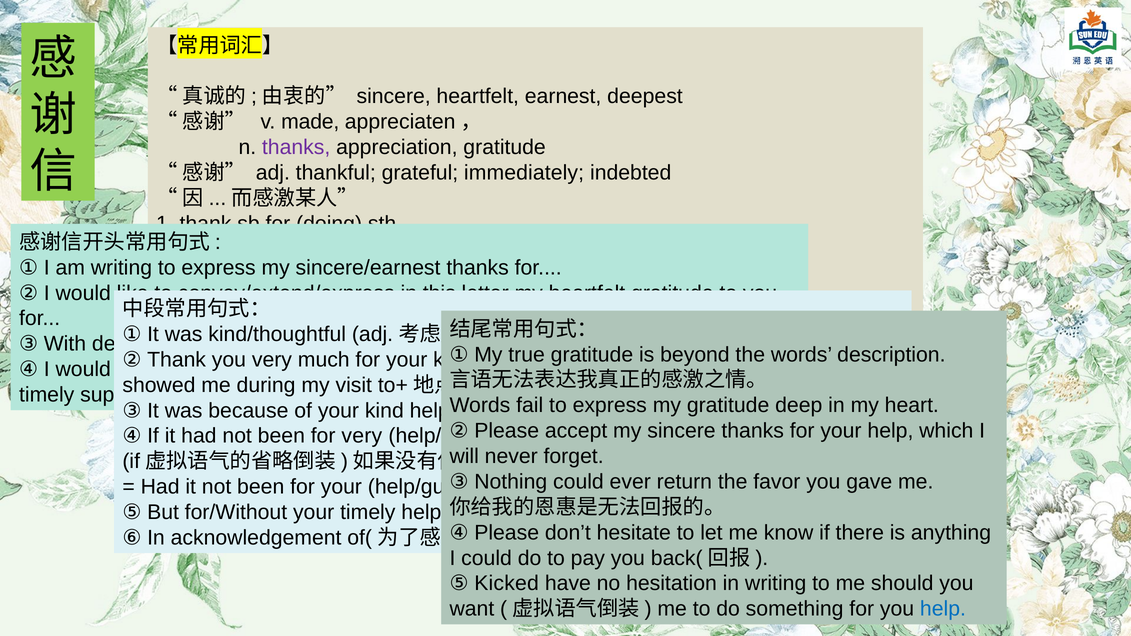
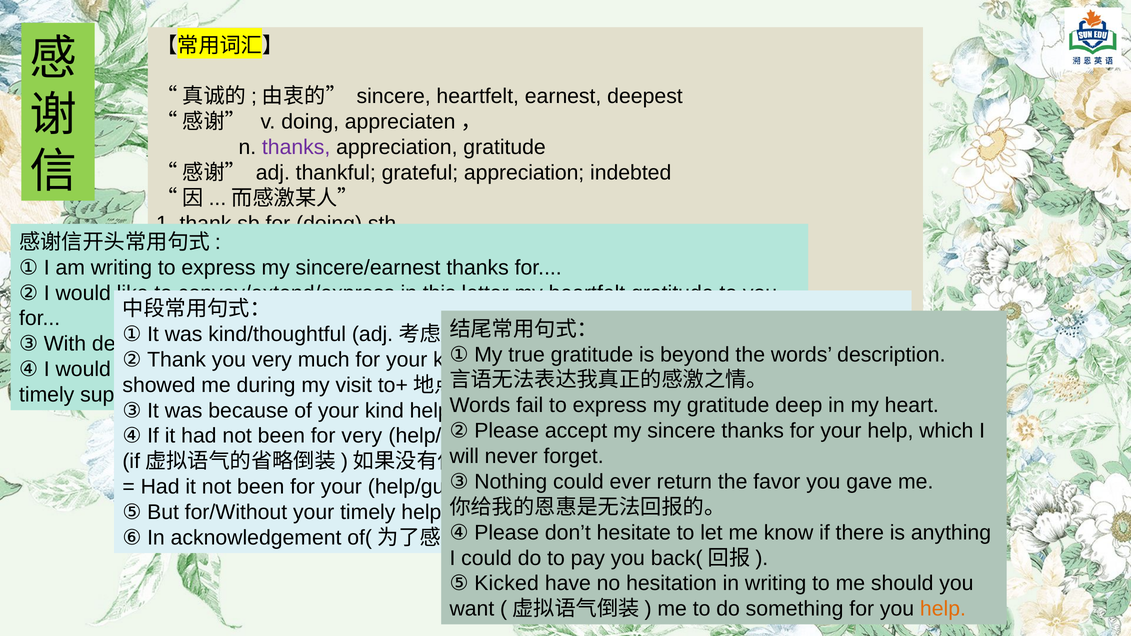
v made: made -> doing (310, 122)
grateful immediately: immediately -> appreciation (524, 173)
help colour: blue -> orange (943, 609)
